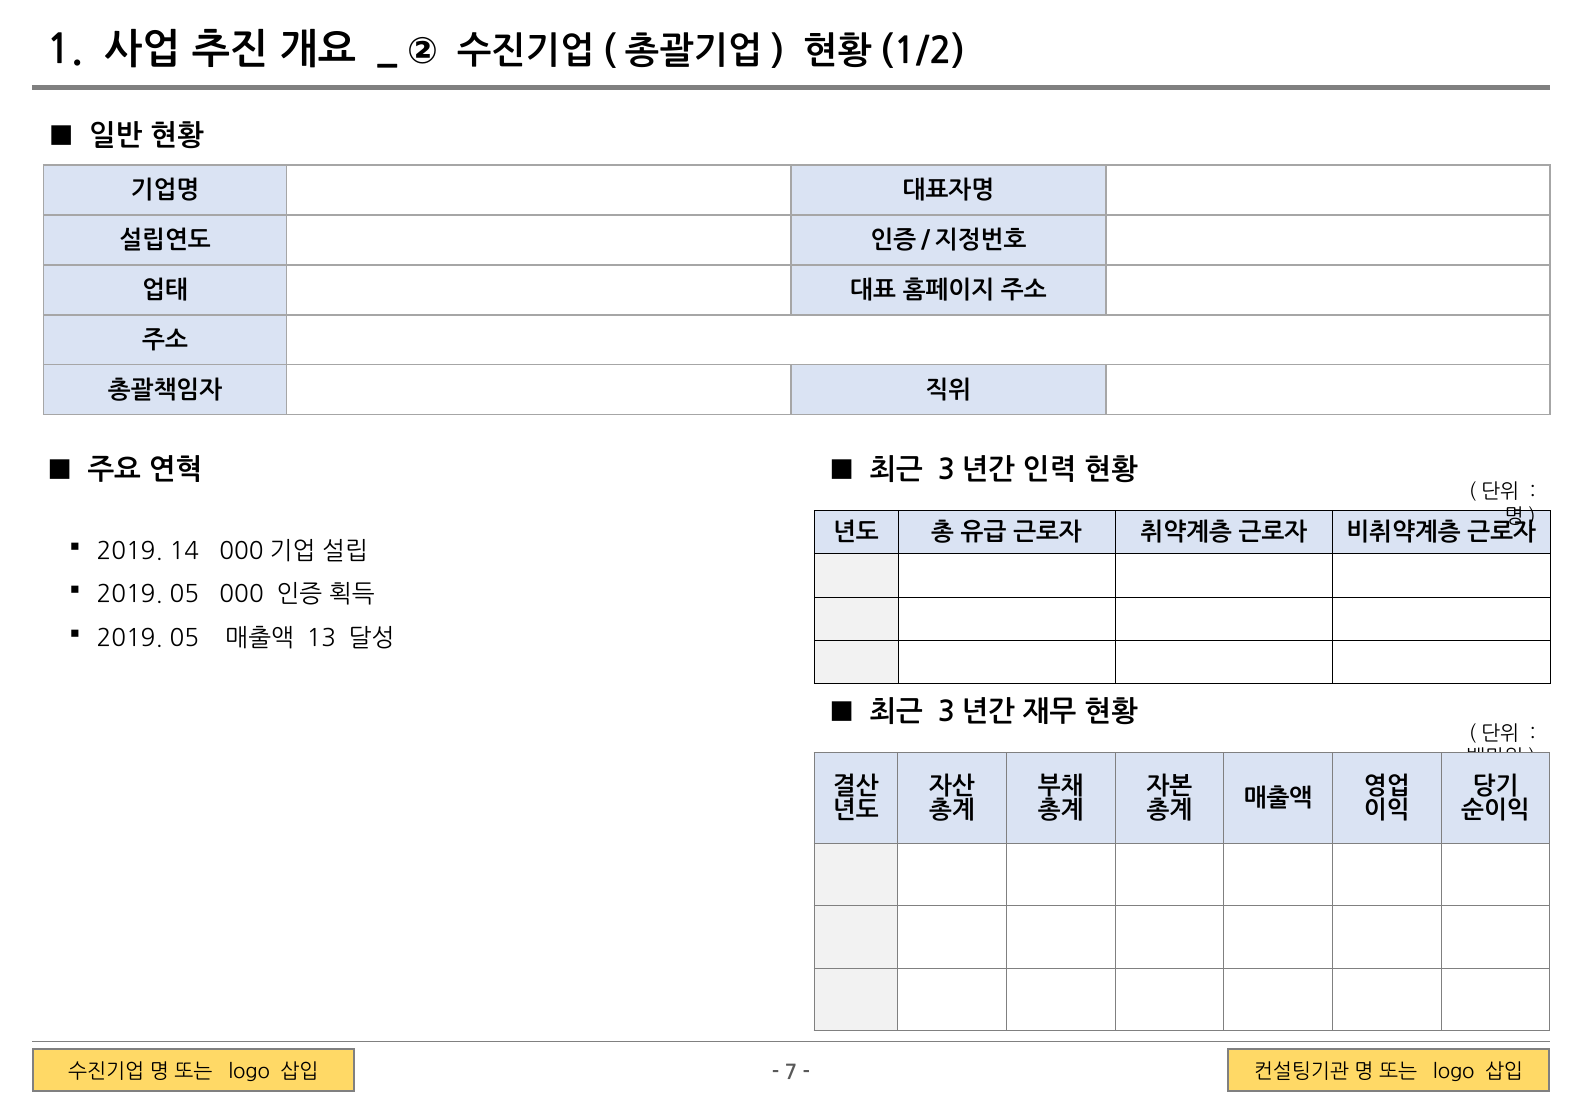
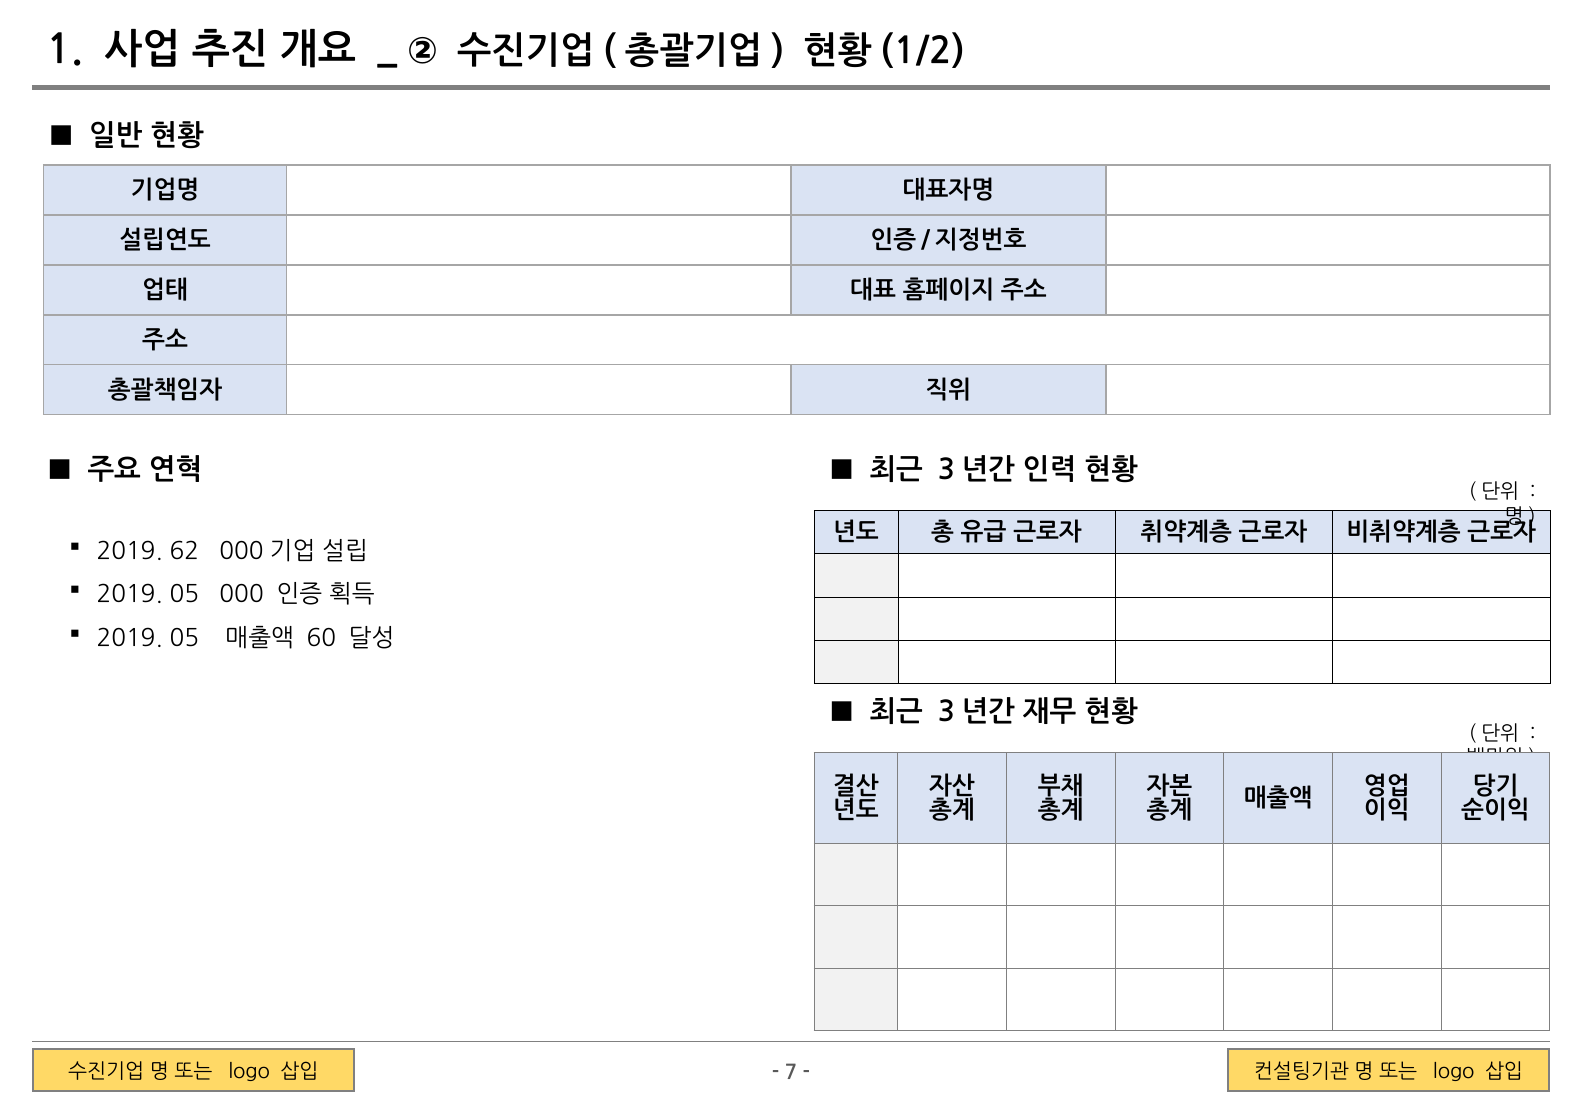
14: 14 -> 62 (184, 551)
13: 13 -> 60 (321, 639)
